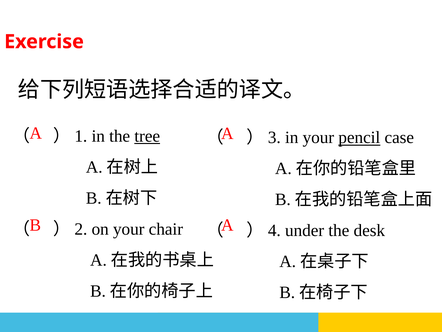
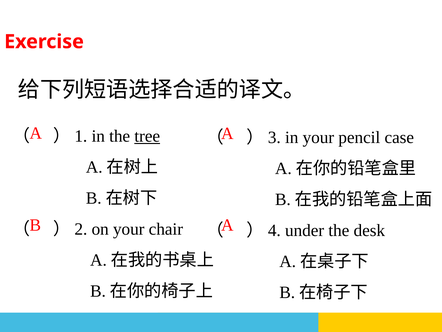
pencil underline: present -> none (359, 137)
